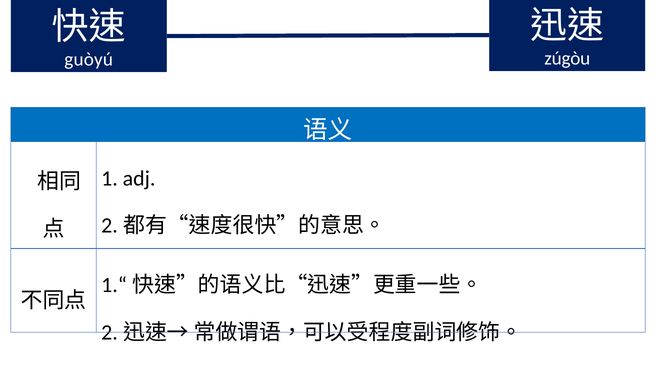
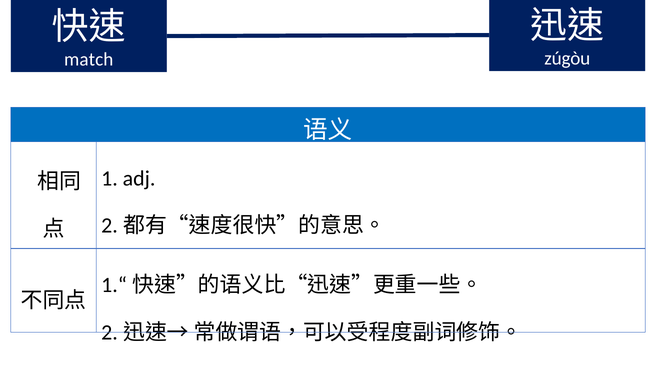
guòyú: guòyú -> match (89, 60)
